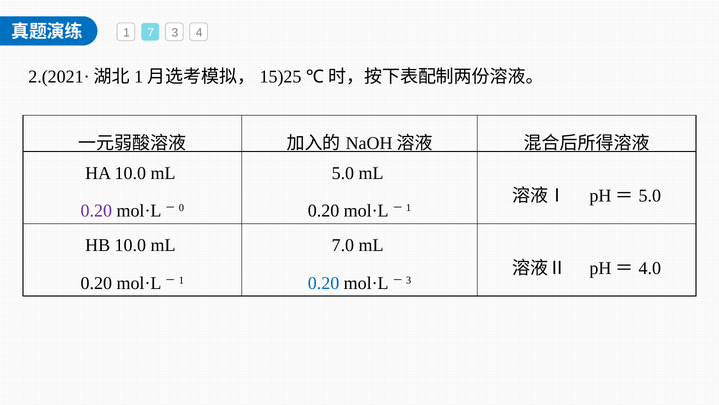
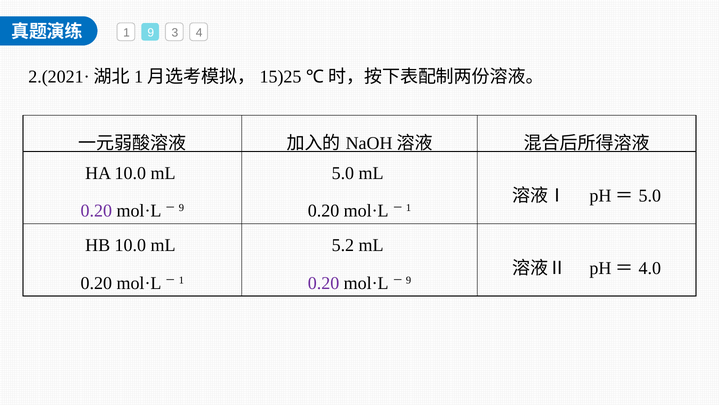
1 7: 7 -> 9 (151, 33)
0: 0 -> 9 (181, 208)
7.0: 7.0 -> 5.2 (343, 245)
0.20 colour: blue -> purple (324, 283)
3: 3 -> 9 (409, 280)
